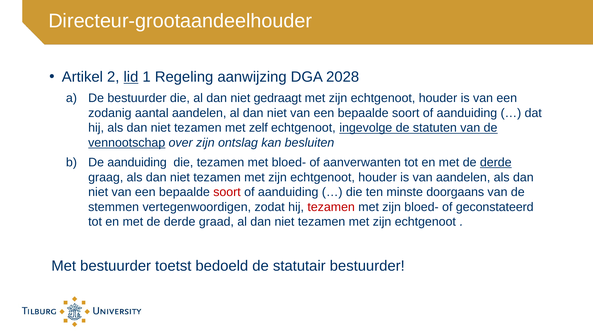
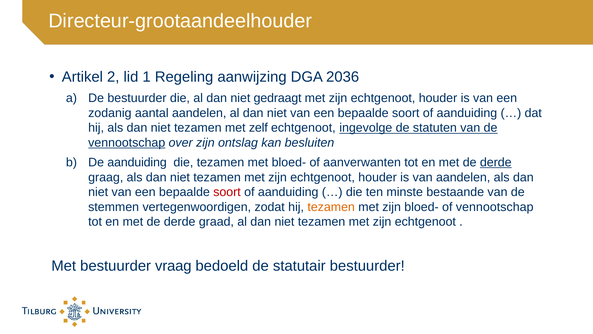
lid underline: present -> none (131, 77)
2028: 2028 -> 2036 (343, 77)
doorgaans: doorgaans -> bestaande (455, 192)
tezamen colour: red -> orange (331, 207)
of geconstateerd: geconstateerd -> vennootschap (495, 207)
toetst: toetst -> vraag (173, 266)
